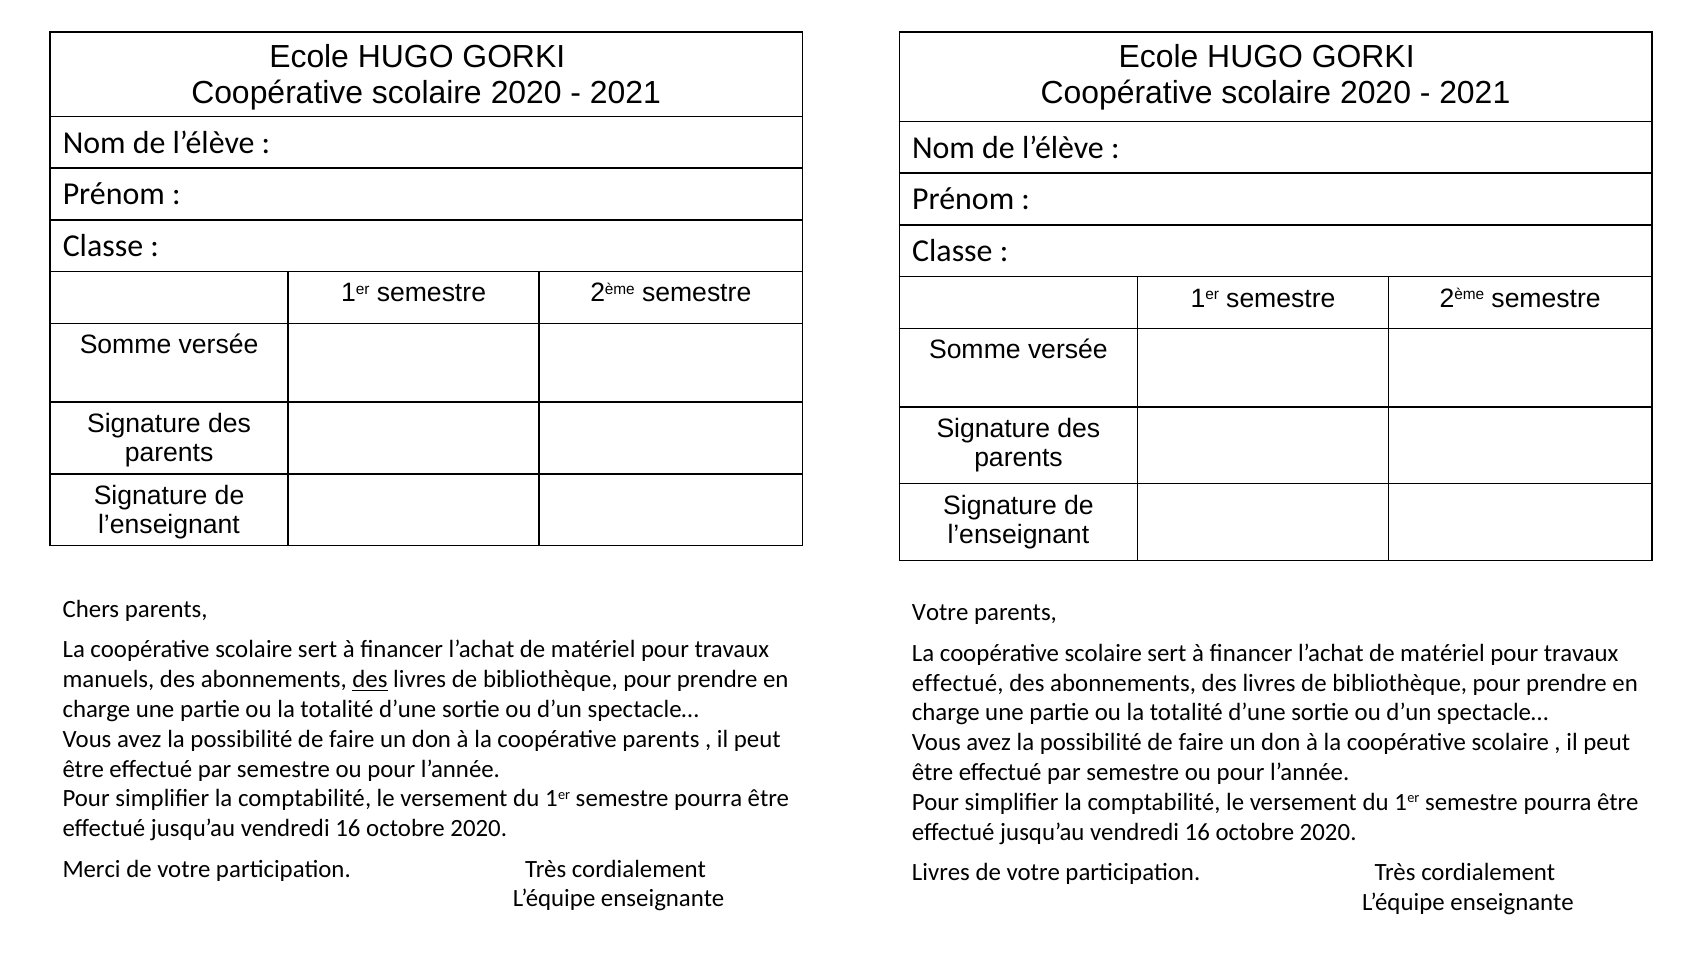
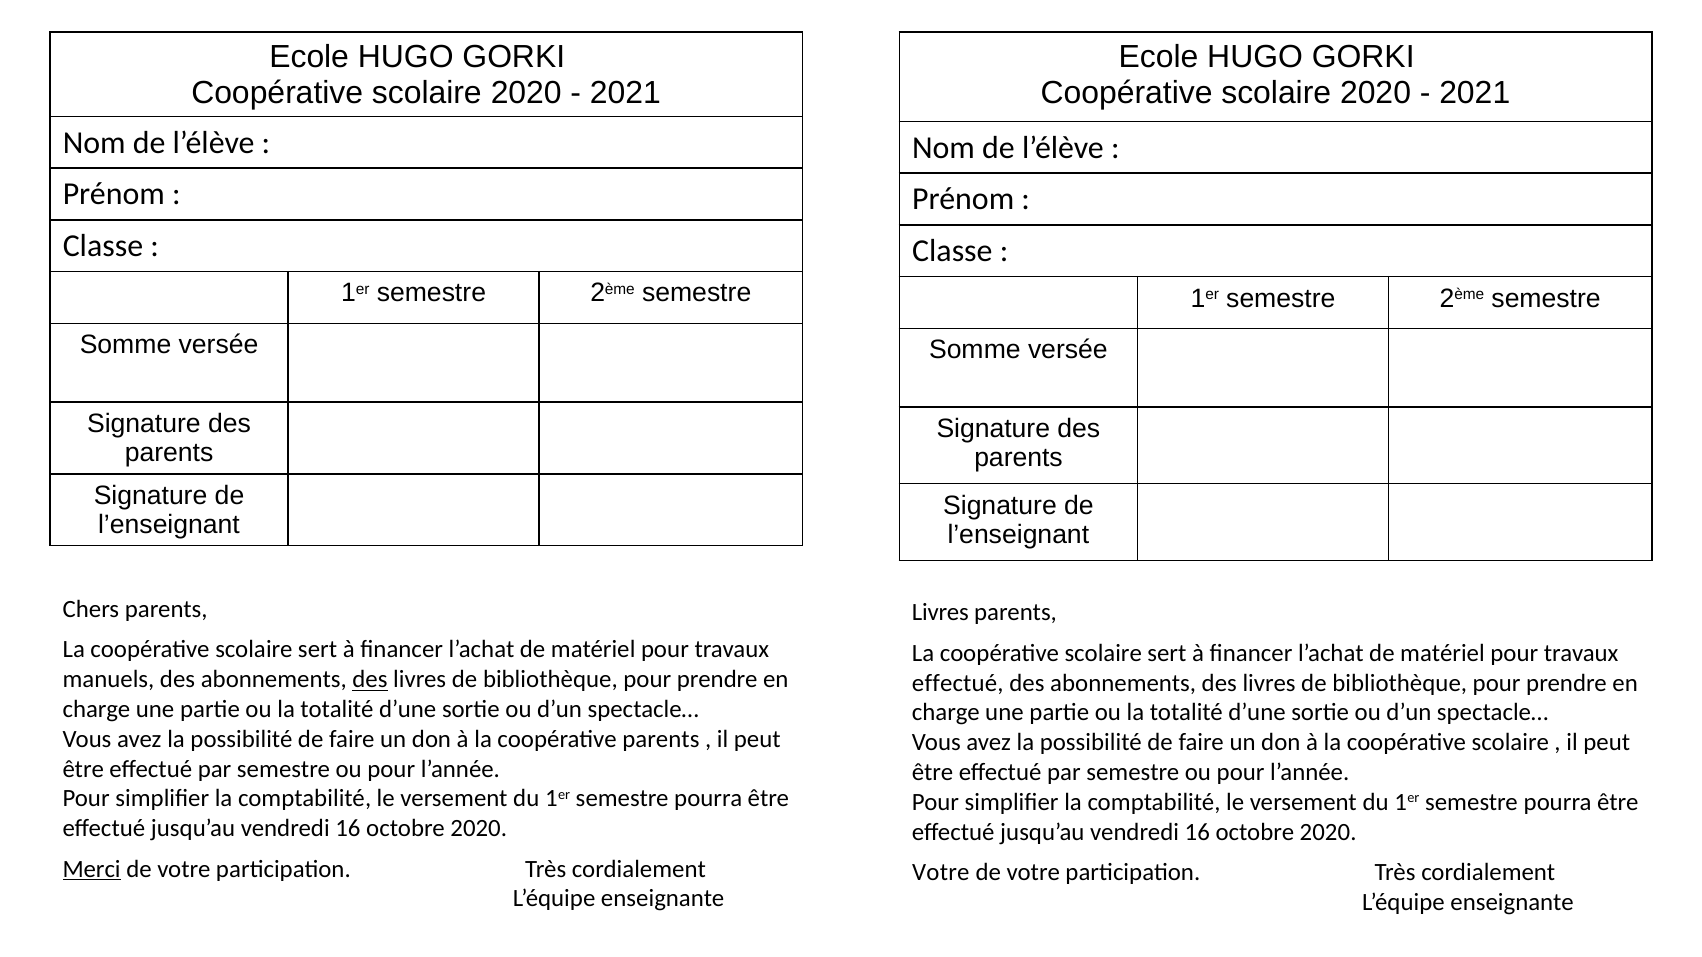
Votre: Votre -> Livres (940, 613)
Merci underline: none -> present (92, 869)
Livres: Livres -> Votre (941, 873)
